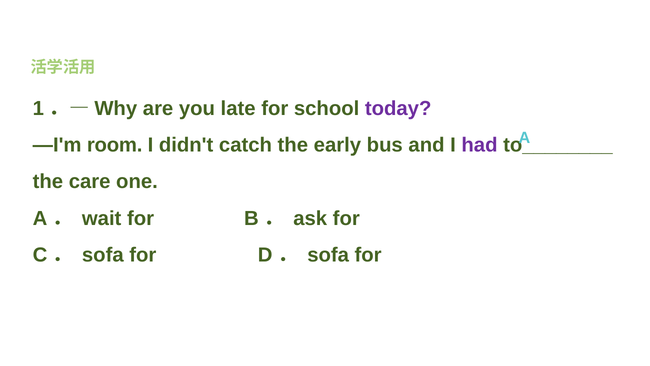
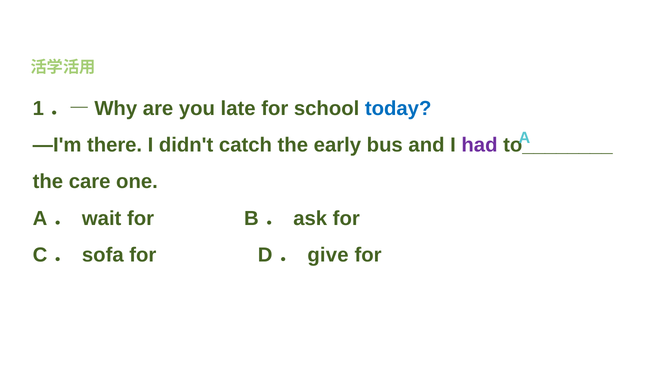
today colour: purple -> blue (398, 108)
room: room -> there (115, 145)
sofa: sofa -> give (328, 255)
